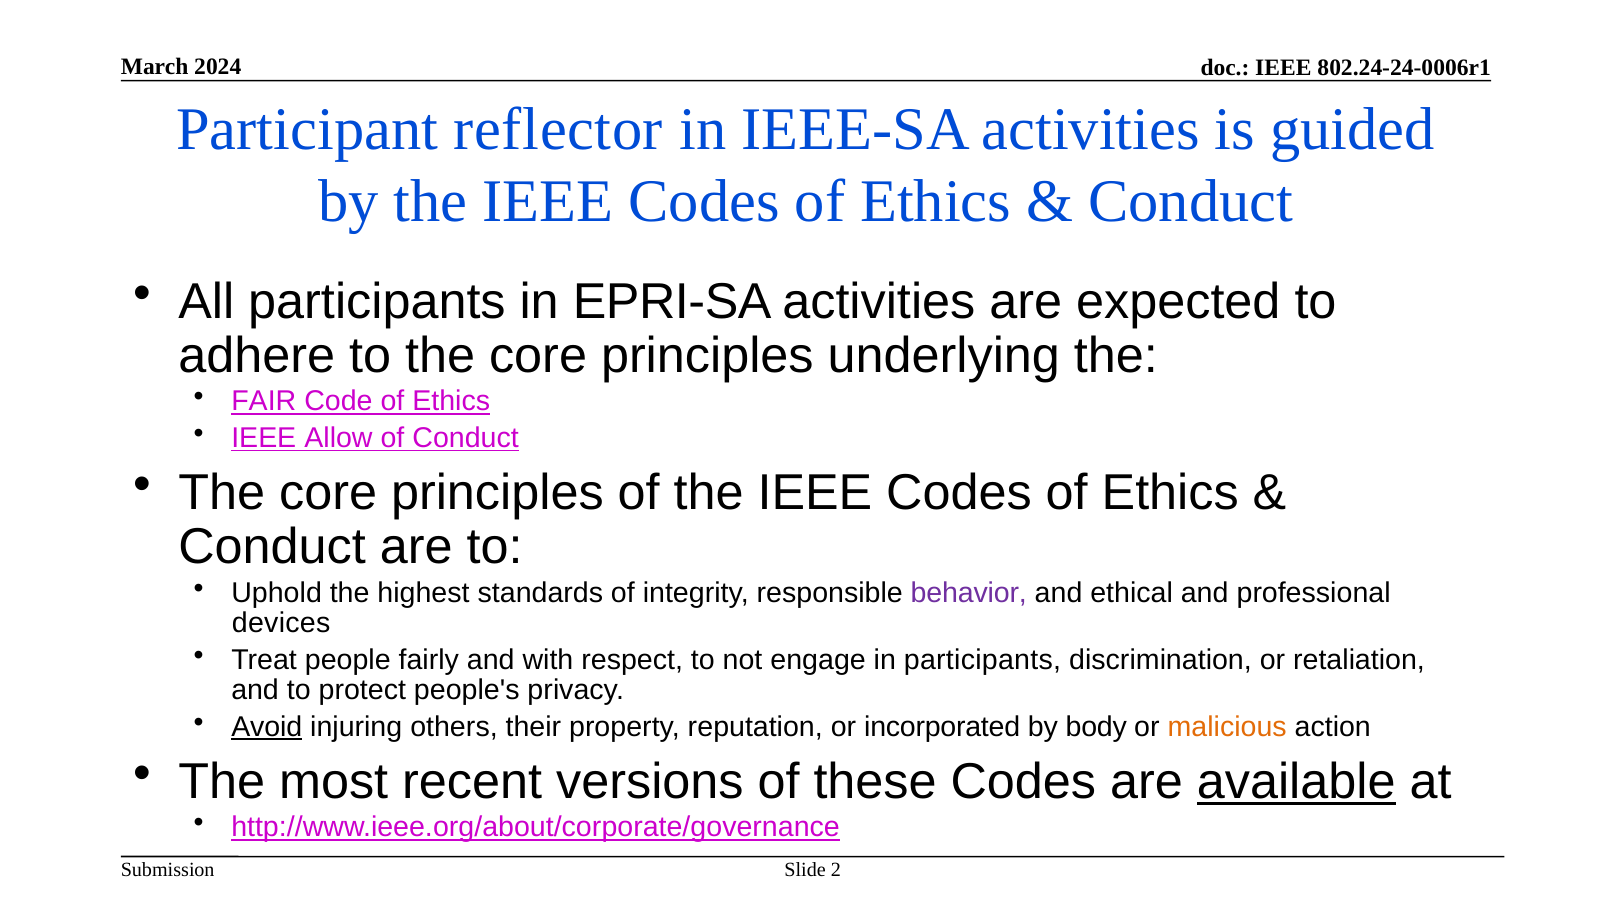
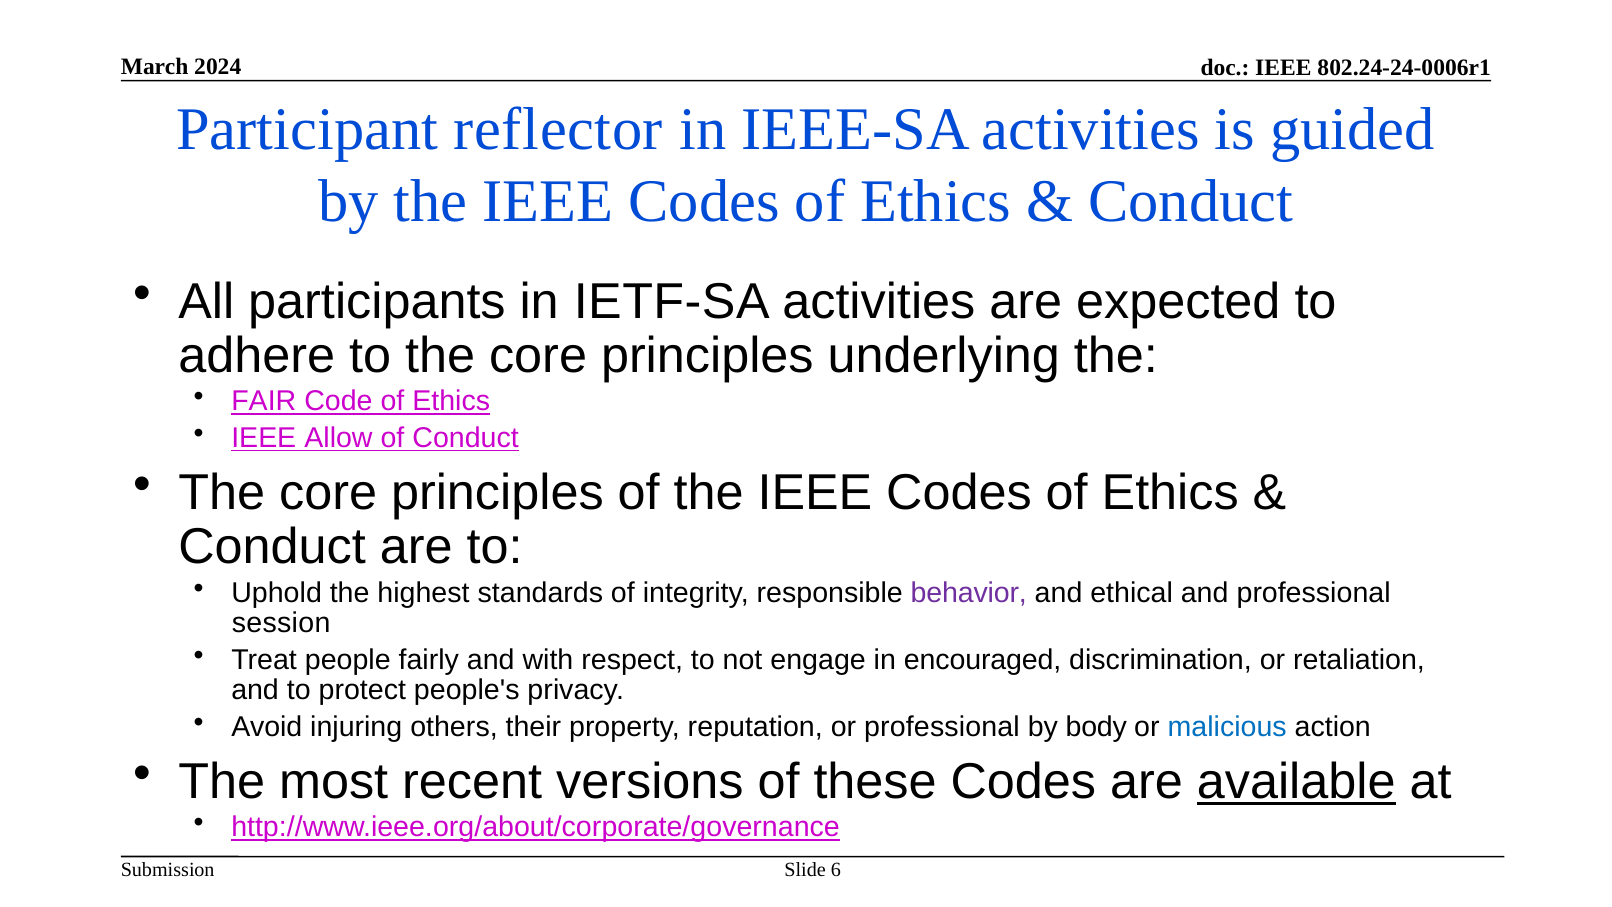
EPRI-SA: EPRI-SA -> IETF-SA (672, 302)
devices: devices -> session (281, 623)
in participants: participants -> encouraged (983, 660)
Avoid underline: present -> none (267, 727)
or incorporated: incorporated -> professional (942, 727)
malicious colour: orange -> blue (1227, 727)
2: 2 -> 6 (836, 870)
